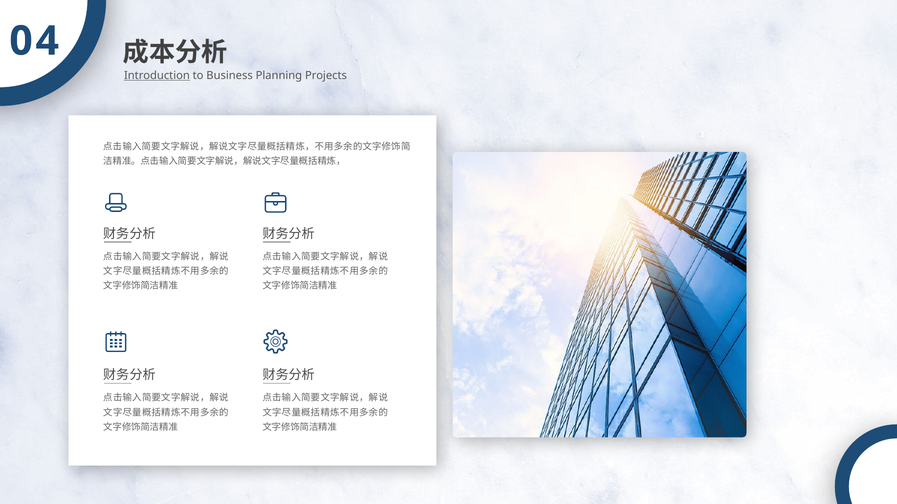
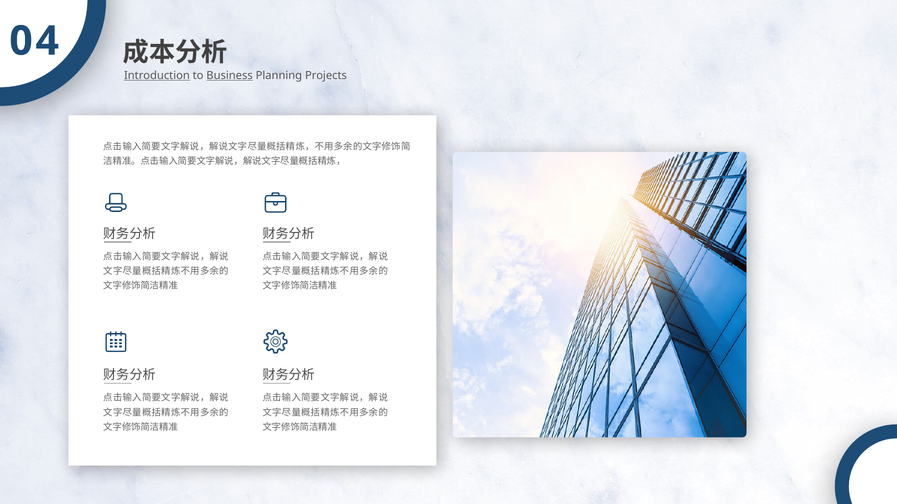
Business underline: none -> present (230, 76)
